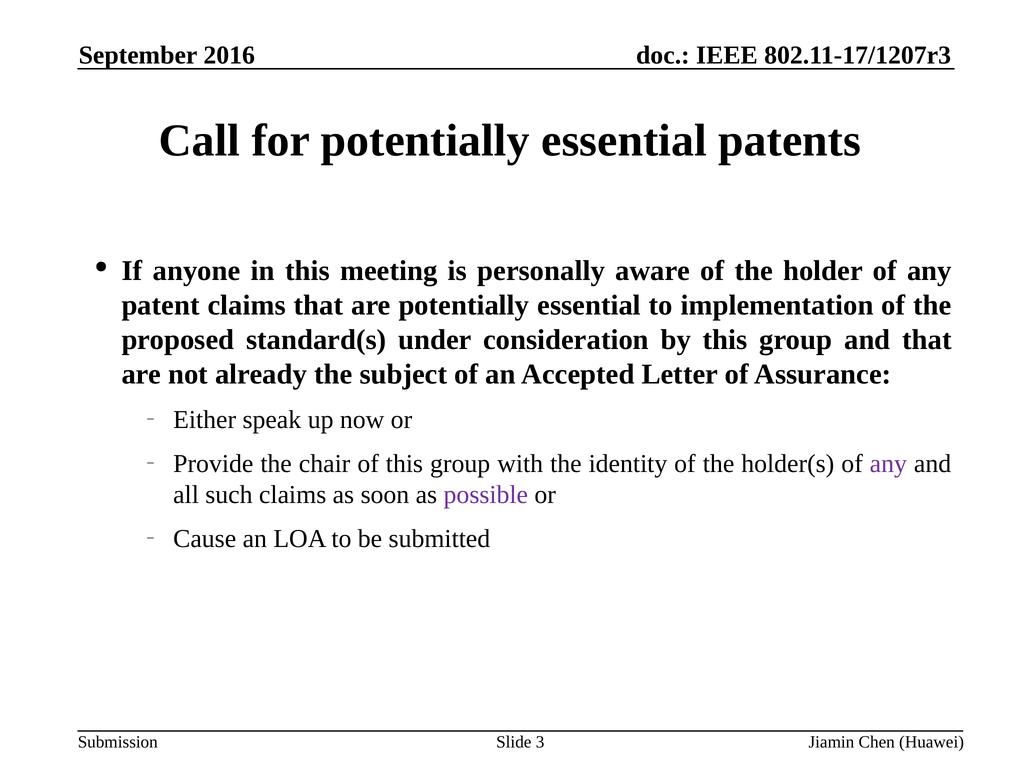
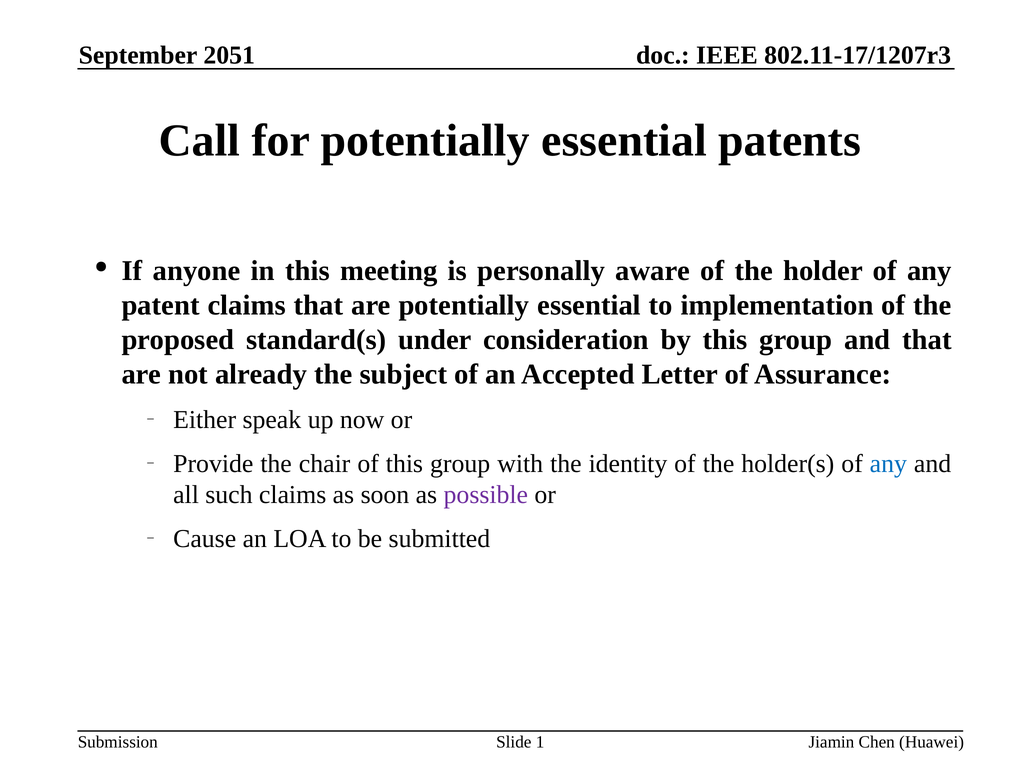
2016: 2016 -> 2051 (229, 55)
any colour: purple -> blue (888, 464)
3: 3 -> 1 (540, 742)
